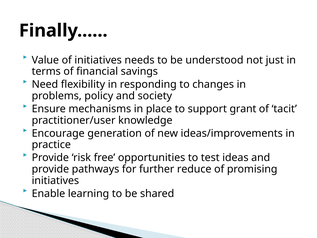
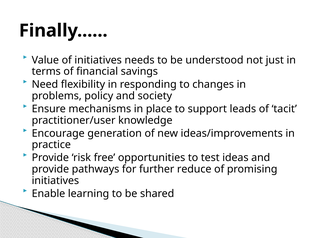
grant: grant -> leads (243, 109)
